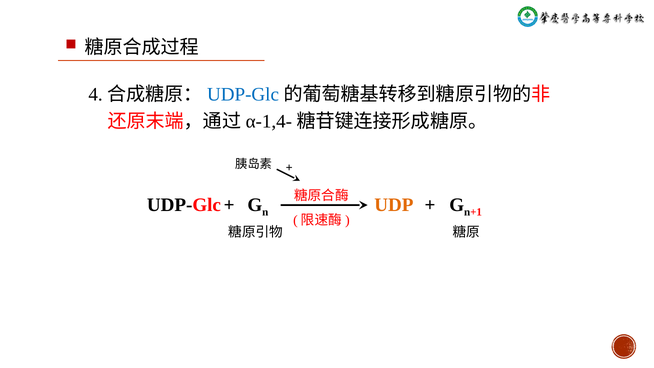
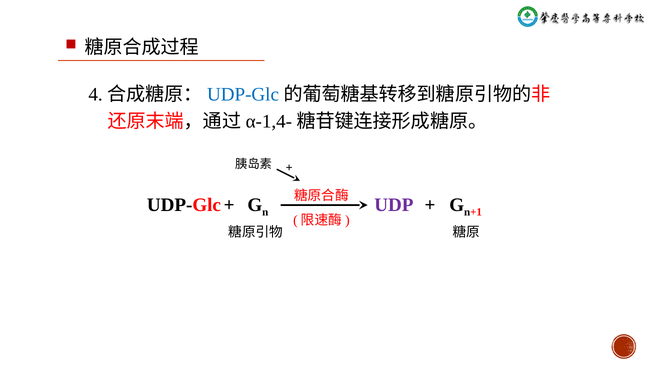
UDP colour: orange -> purple (394, 205)
